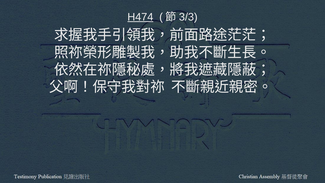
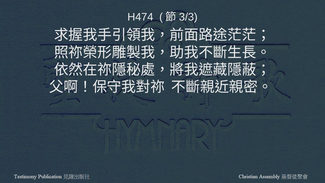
H474 underline: present -> none (140, 17)
